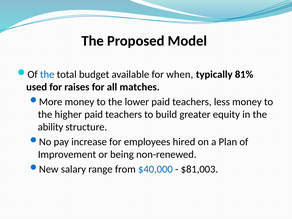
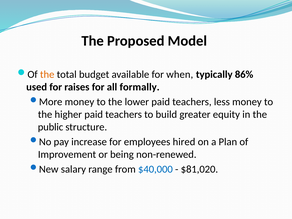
the colour: blue -> orange (47, 74)
81%: 81% -> 86% (244, 74)
matches: matches -> formally (140, 87)
ability: ability -> public (51, 127)
$81,003: $81,003 -> $81,020 (199, 169)
